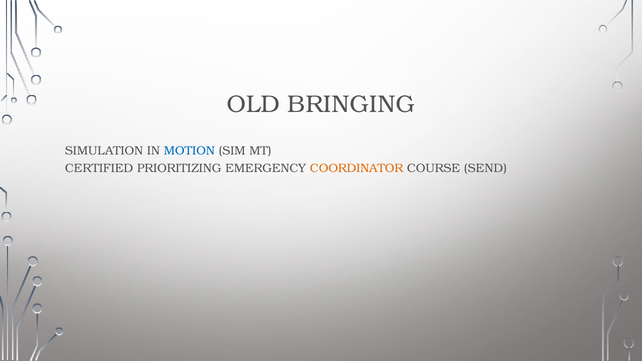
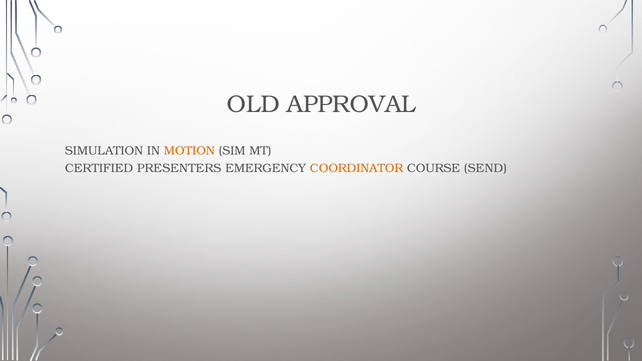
BRINGING: BRINGING -> APPROVAL (351, 105)
MOTION colour: blue -> orange (189, 151)
PRIORITIZING: PRIORITIZING -> PRESENTERS (179, 168)
